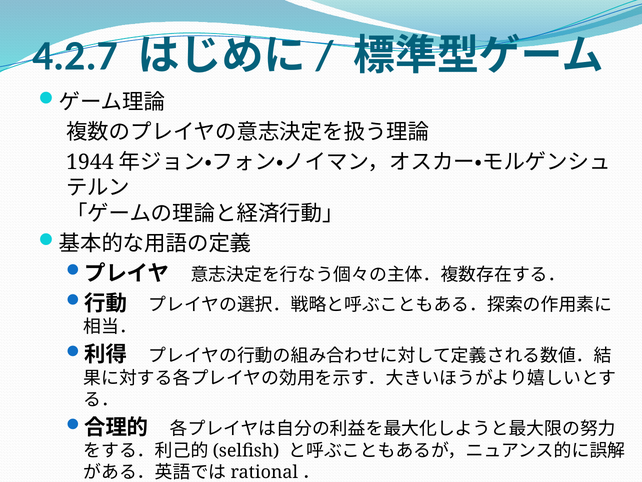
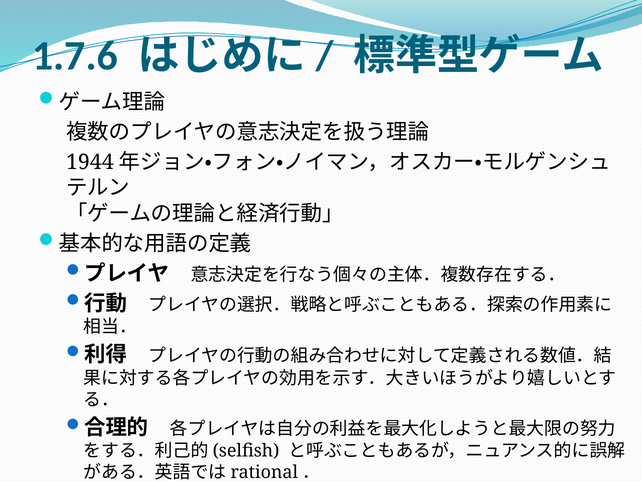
4.2.7: 4.2.7 -> 1.7.6 (75, 56)
